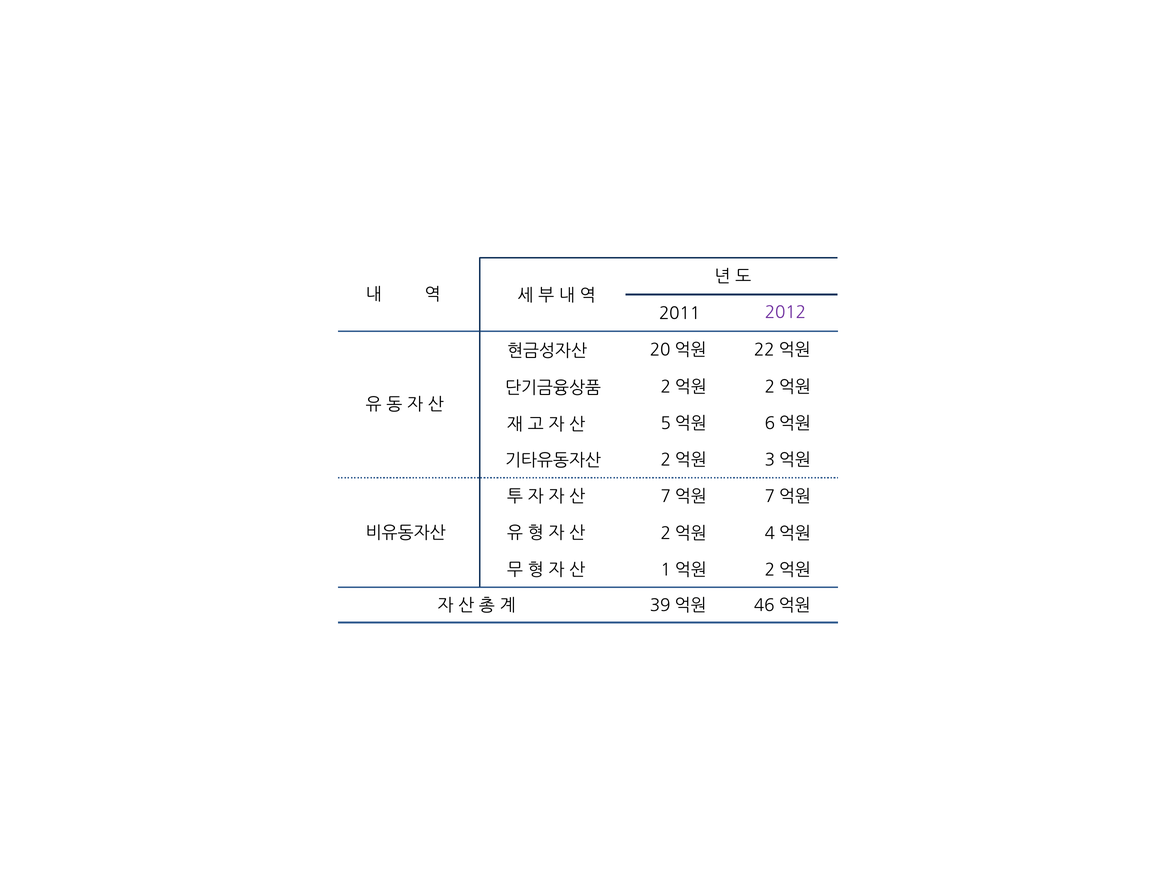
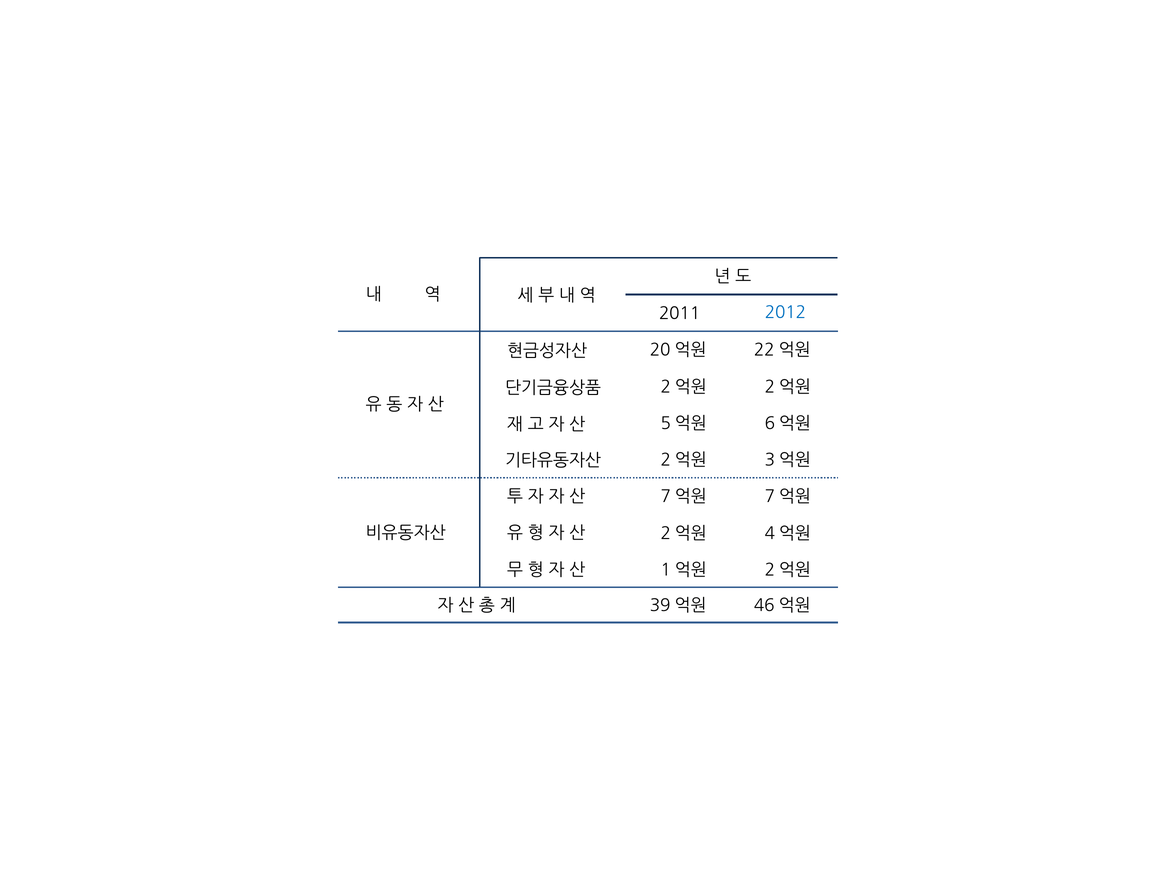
2012 colour: purple -> blue (785, 313)
